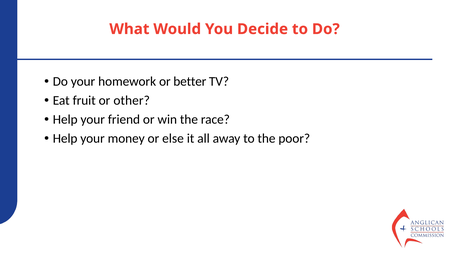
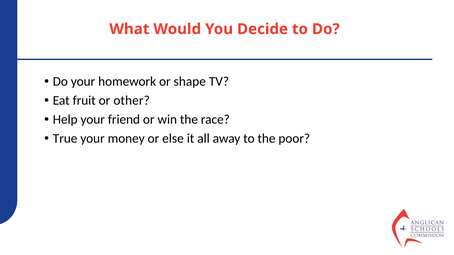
better: better -> shape (190, 82)
Help: Help -> True (65, 139)
